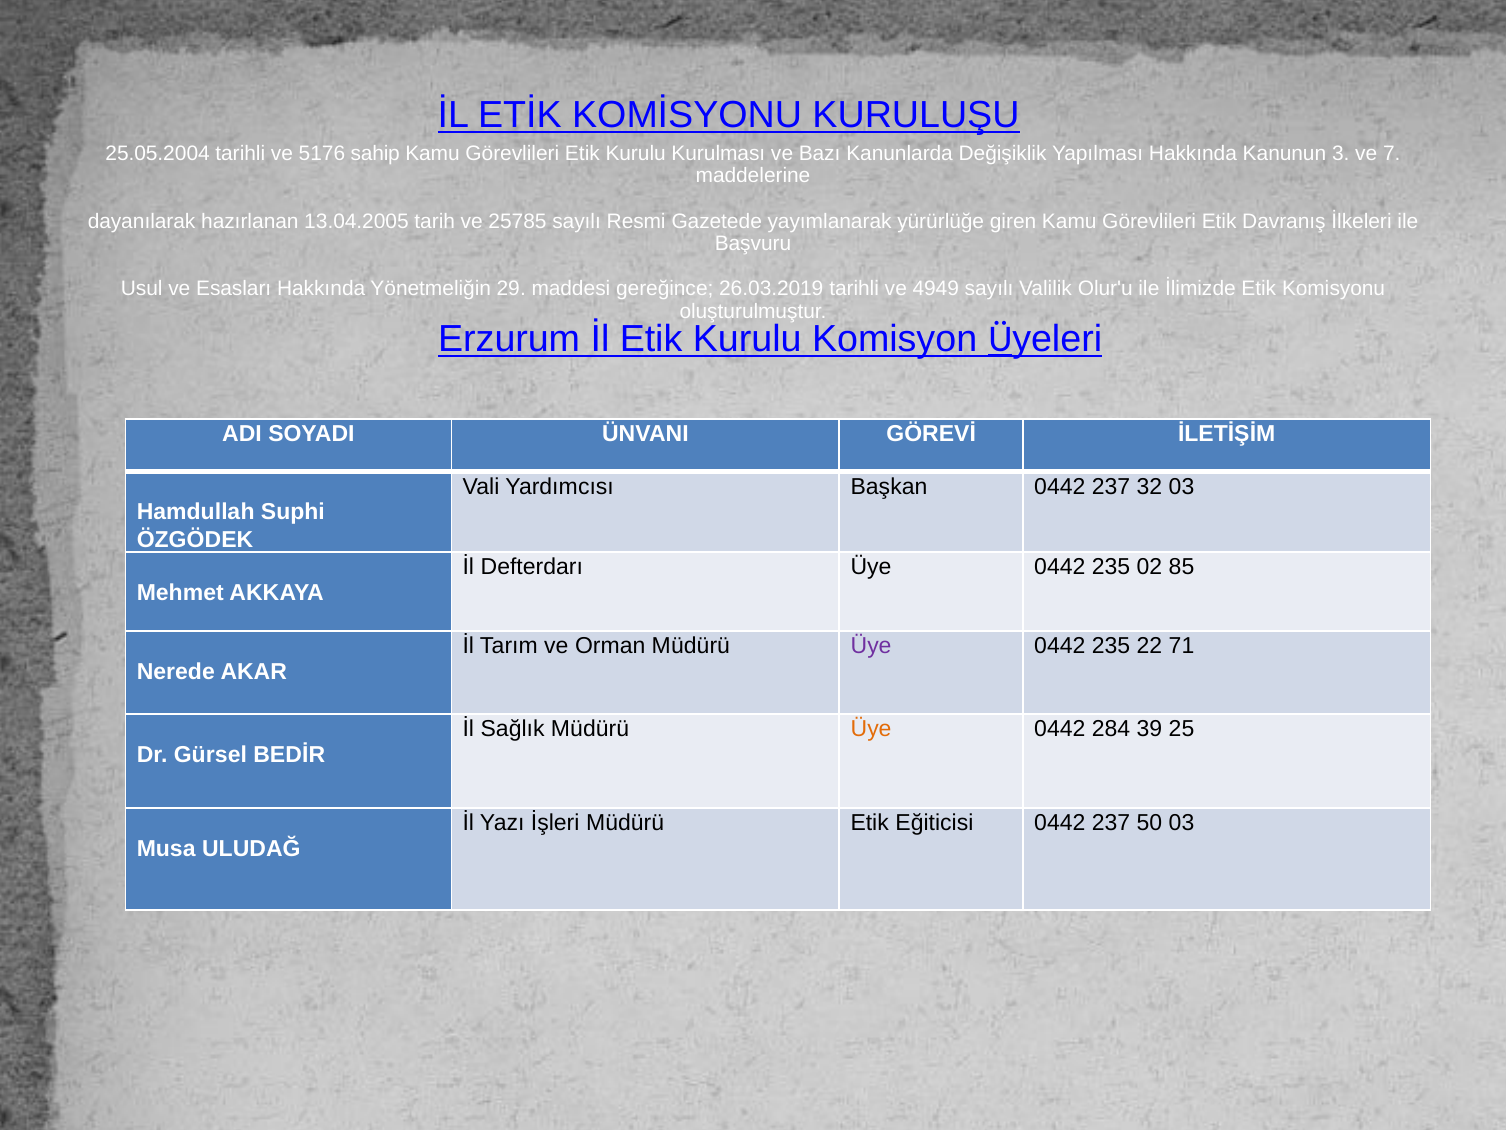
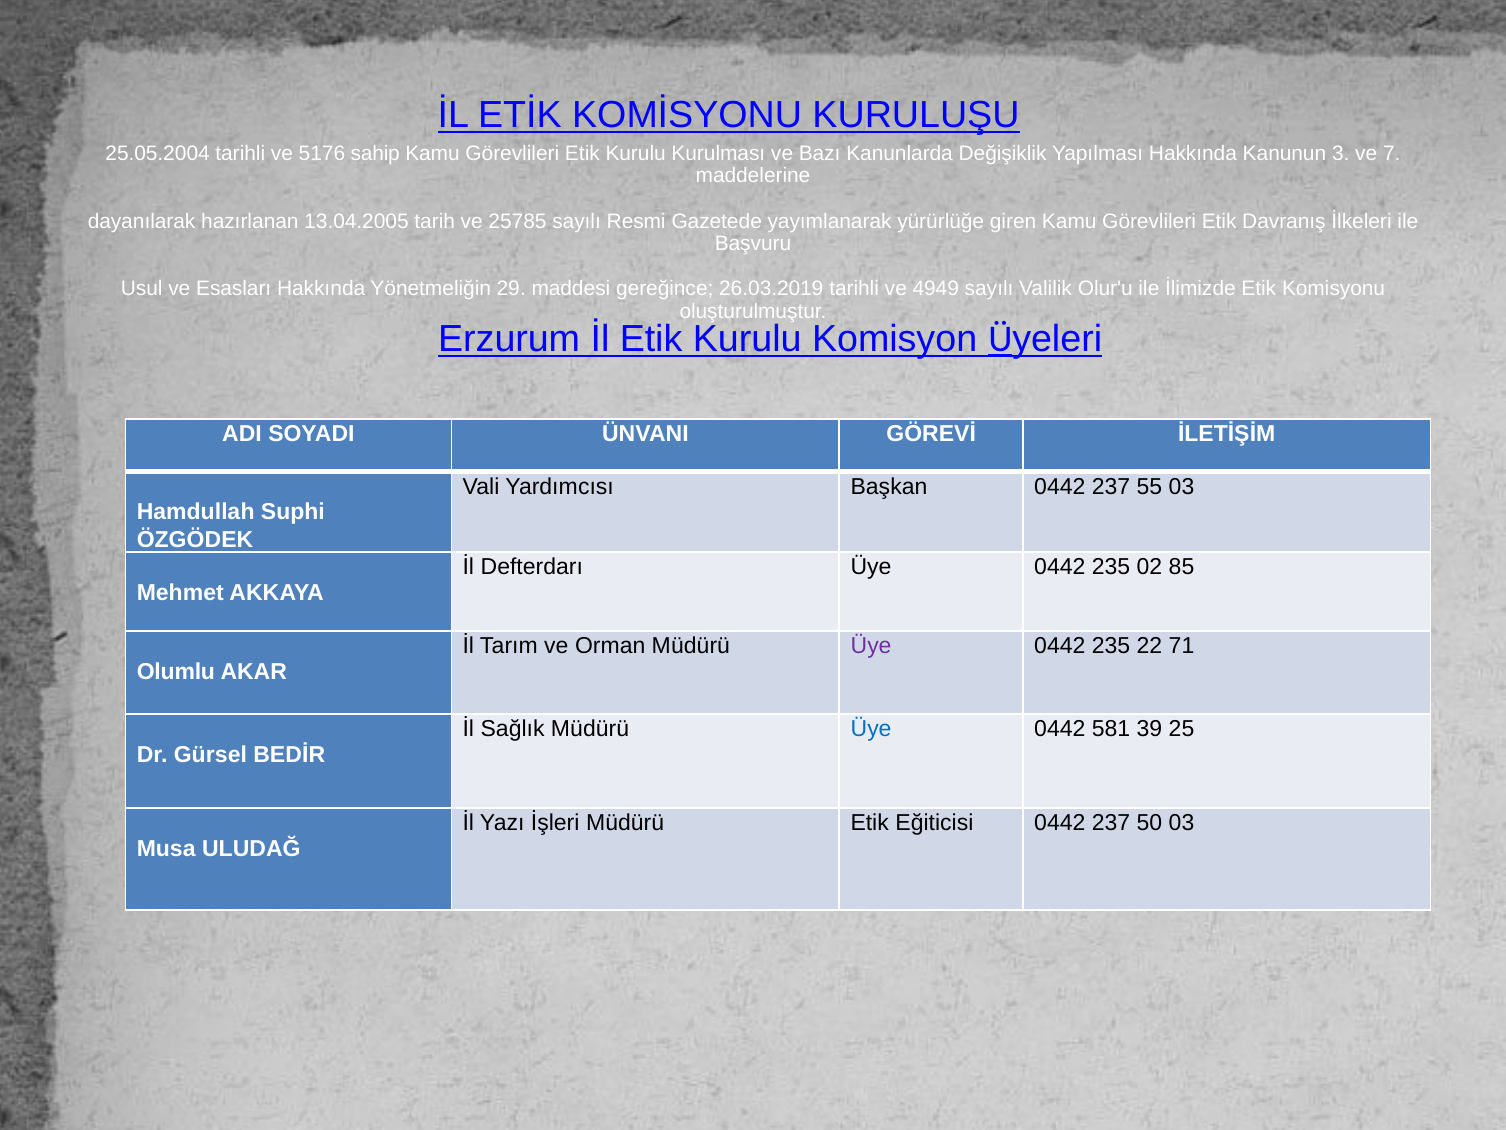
32: 32 -> 55 (1149, 486)
Nerede: Nerede -> Olumlu (176, 671)
Üye colour: orange -> blue (871, 729)
284: 284 -> 581 (1111, 729)
